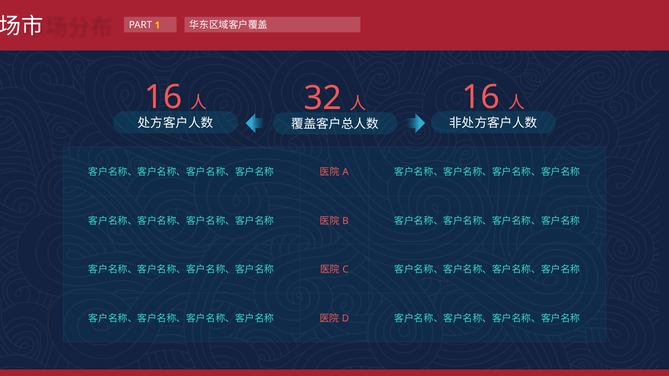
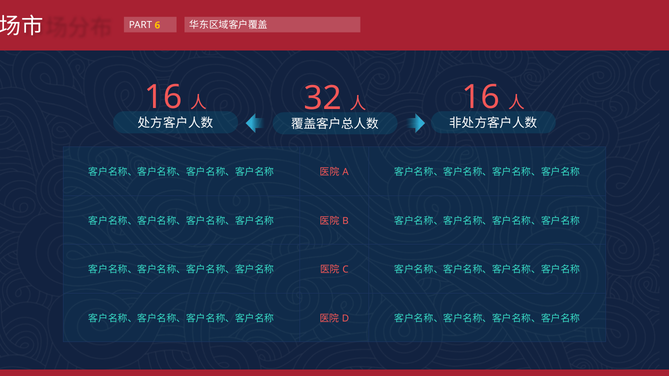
1: 1 -> 6 (157, 25)
